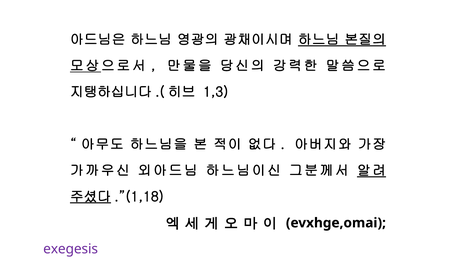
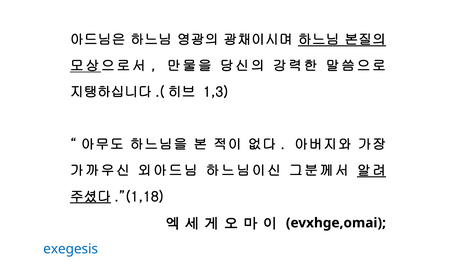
exegesis colour: purple -> blue (71, 249)
